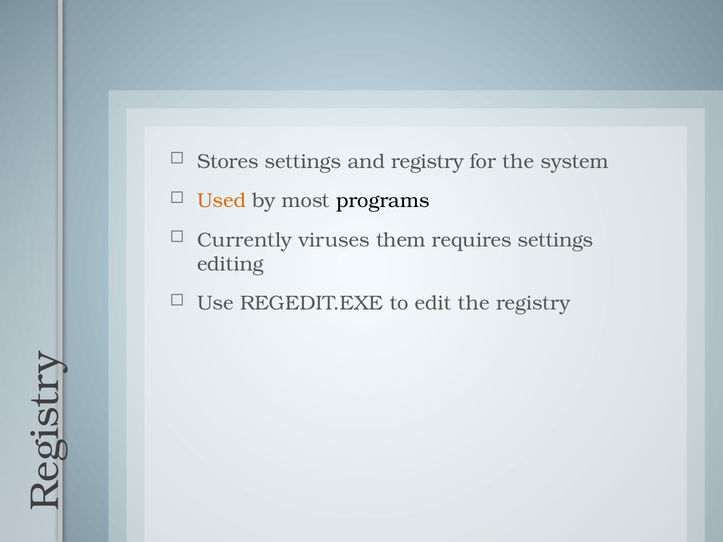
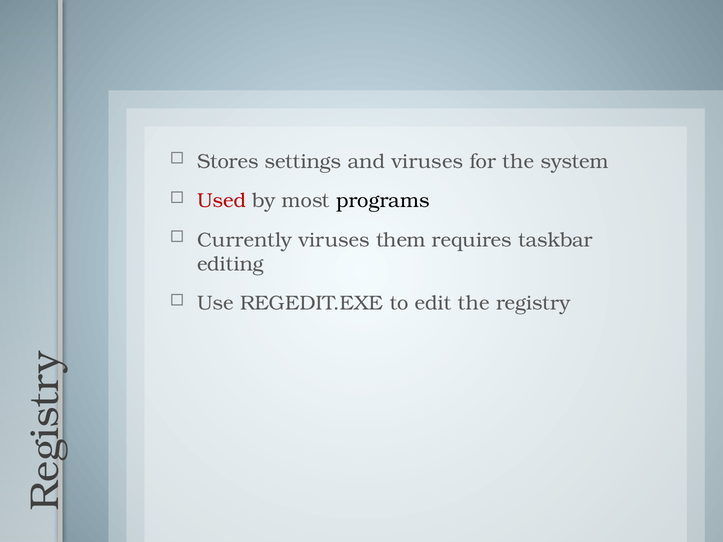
and registry: registry -> viruses (427, 162)
Used colour: orange -> red (222, 201)
requires settings: settings -> taskbar (556, 240)
